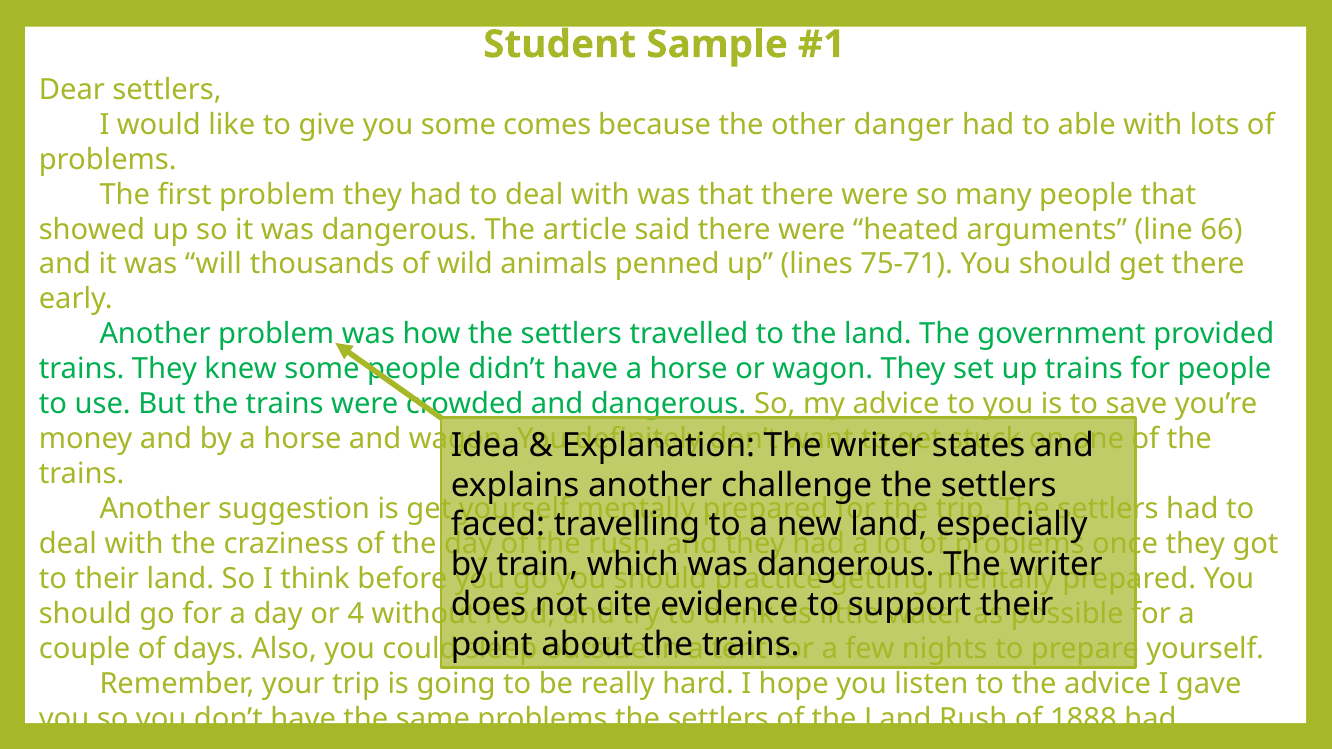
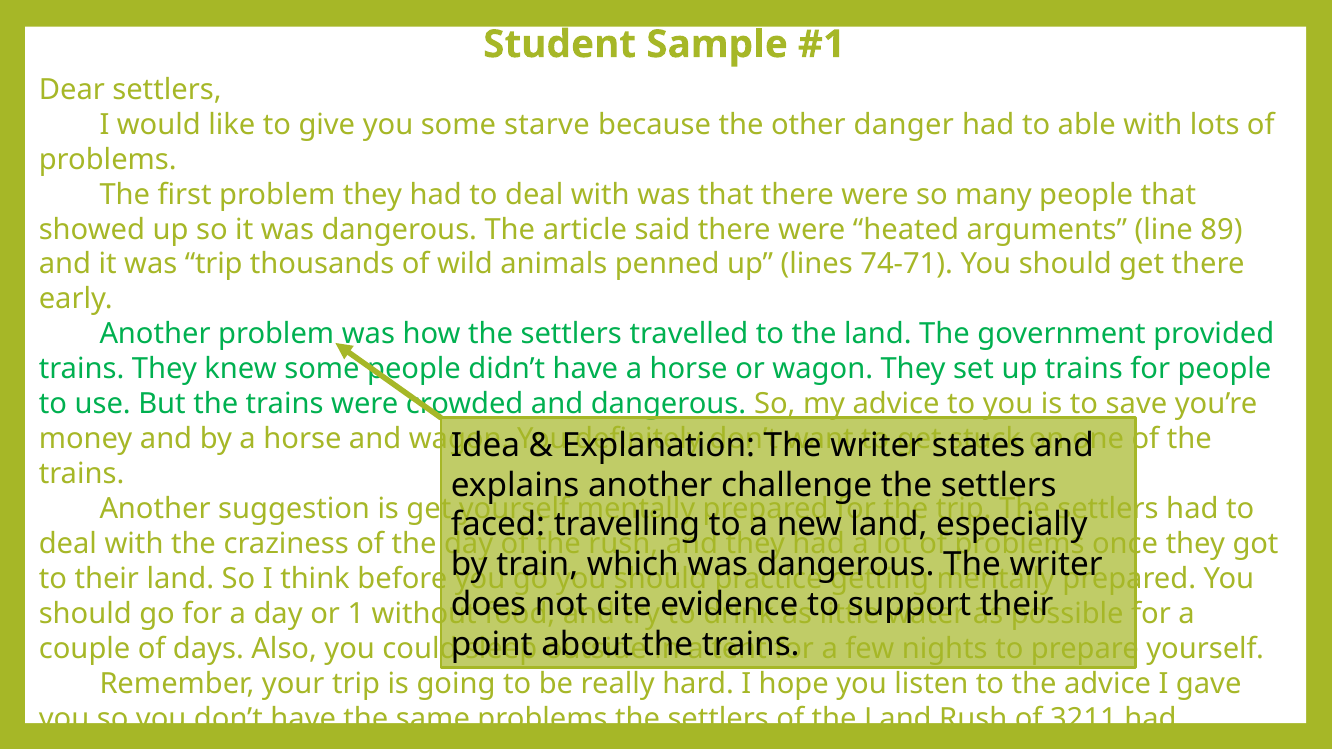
comes: comes -> starve (547, 125)
66: 66 -> 89 (1221, 229)
was will: will -> trip (214, 264)
75-71: 75-71 -> 74-71 (907, 264)
4: 4 -> 1 (356, 614)
1888: 1888 -> 3211 (1083, 719)
